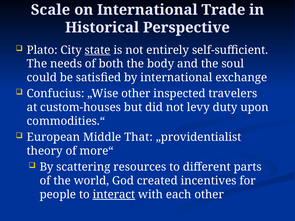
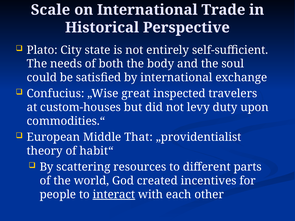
state underline: present -> none (98, 50)
„Wise other: other -> great (136, 94)
more“: more“ -> habit“ (96, 151)
